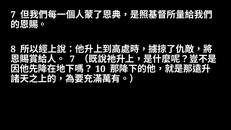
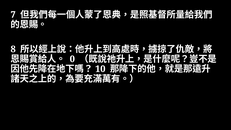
7: 7 -> 0 (72, 59)
